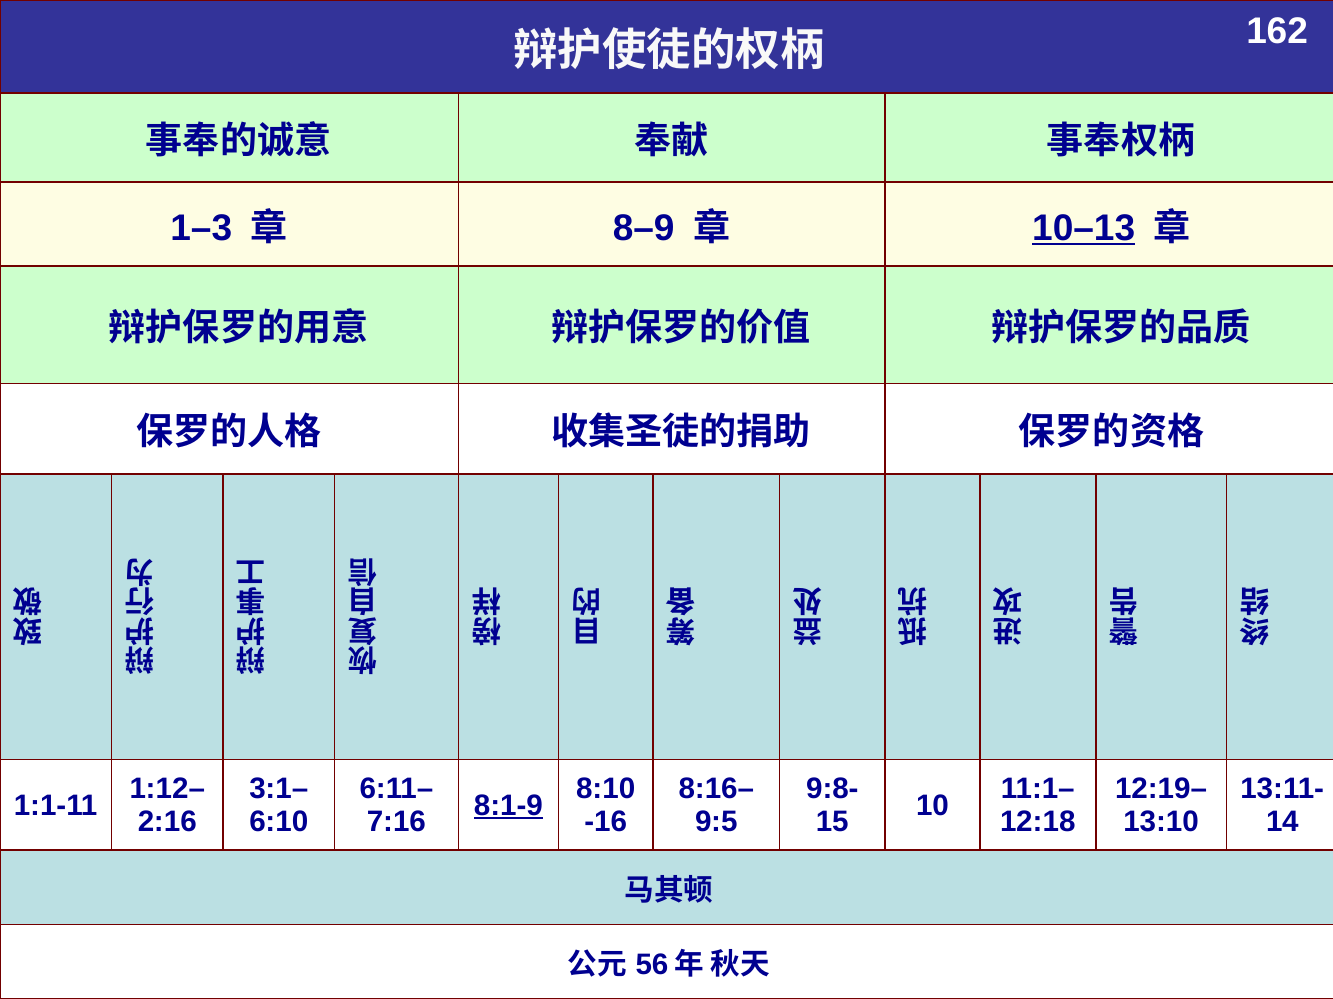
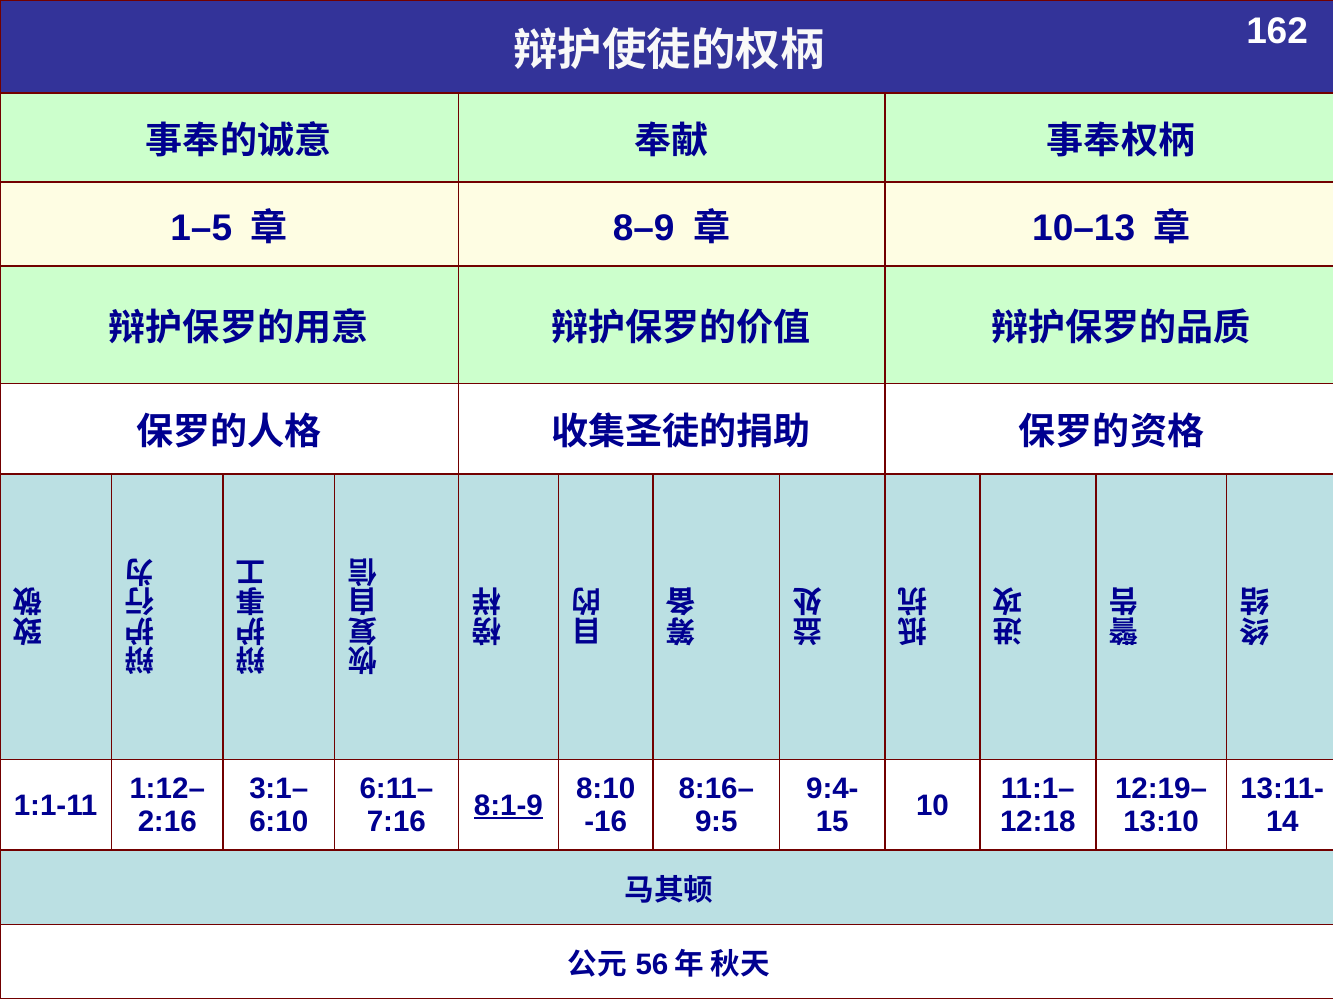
1–3: 1–3 -> 1–5 (201, 228)
10–13 underline: present -> none (1084, 228)
9:8-: 9:8- -> 9:4- (832, 789)
